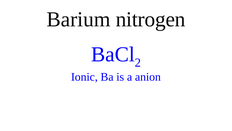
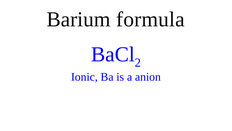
nitrogen: nitrogen -> formula (150, 19)
